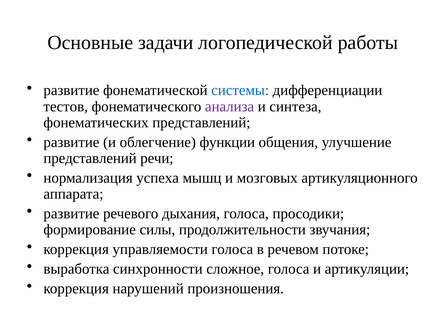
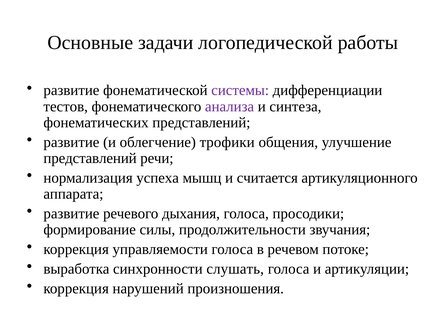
системы colour: blue -> purple (240, 90)
функции: функции -> трофики (227, 142)
мозговых: мозговых -> считается (267, 178)
сложное: сложное -> слушать (235, 269)
